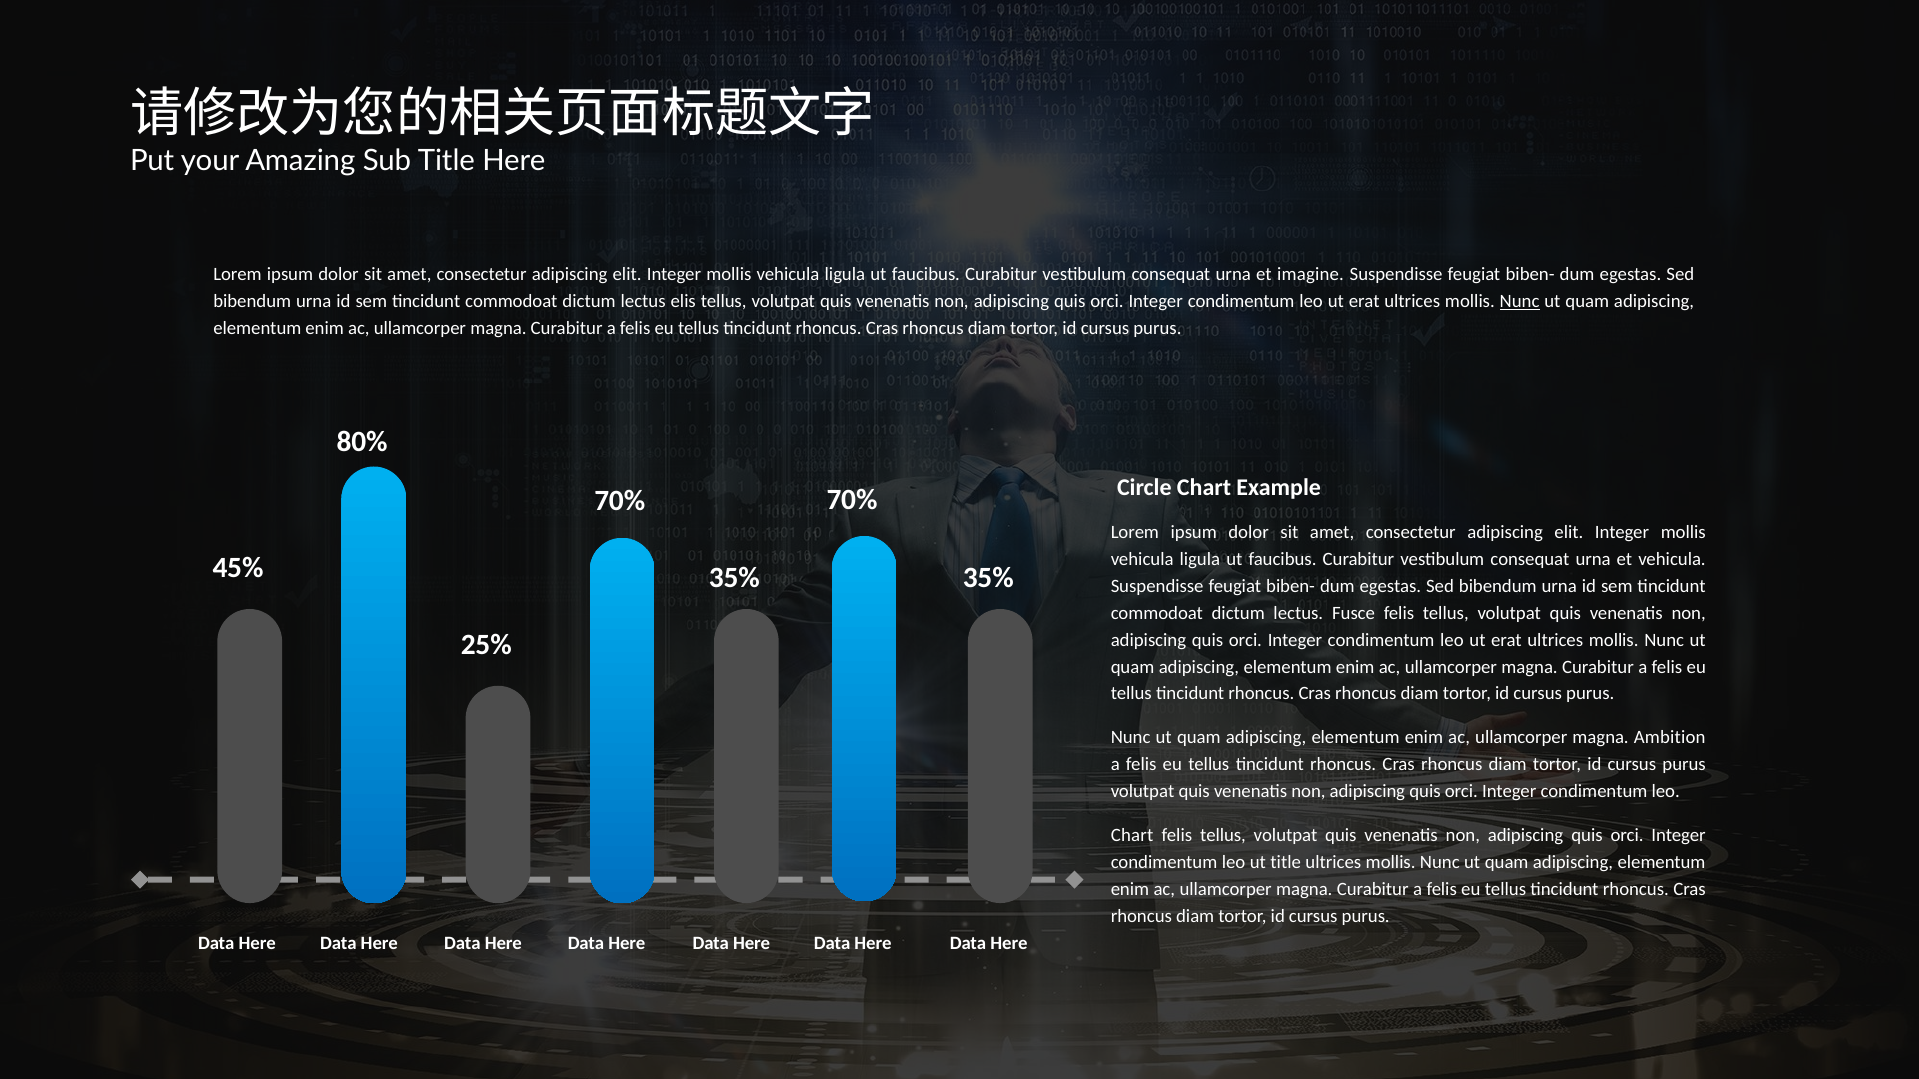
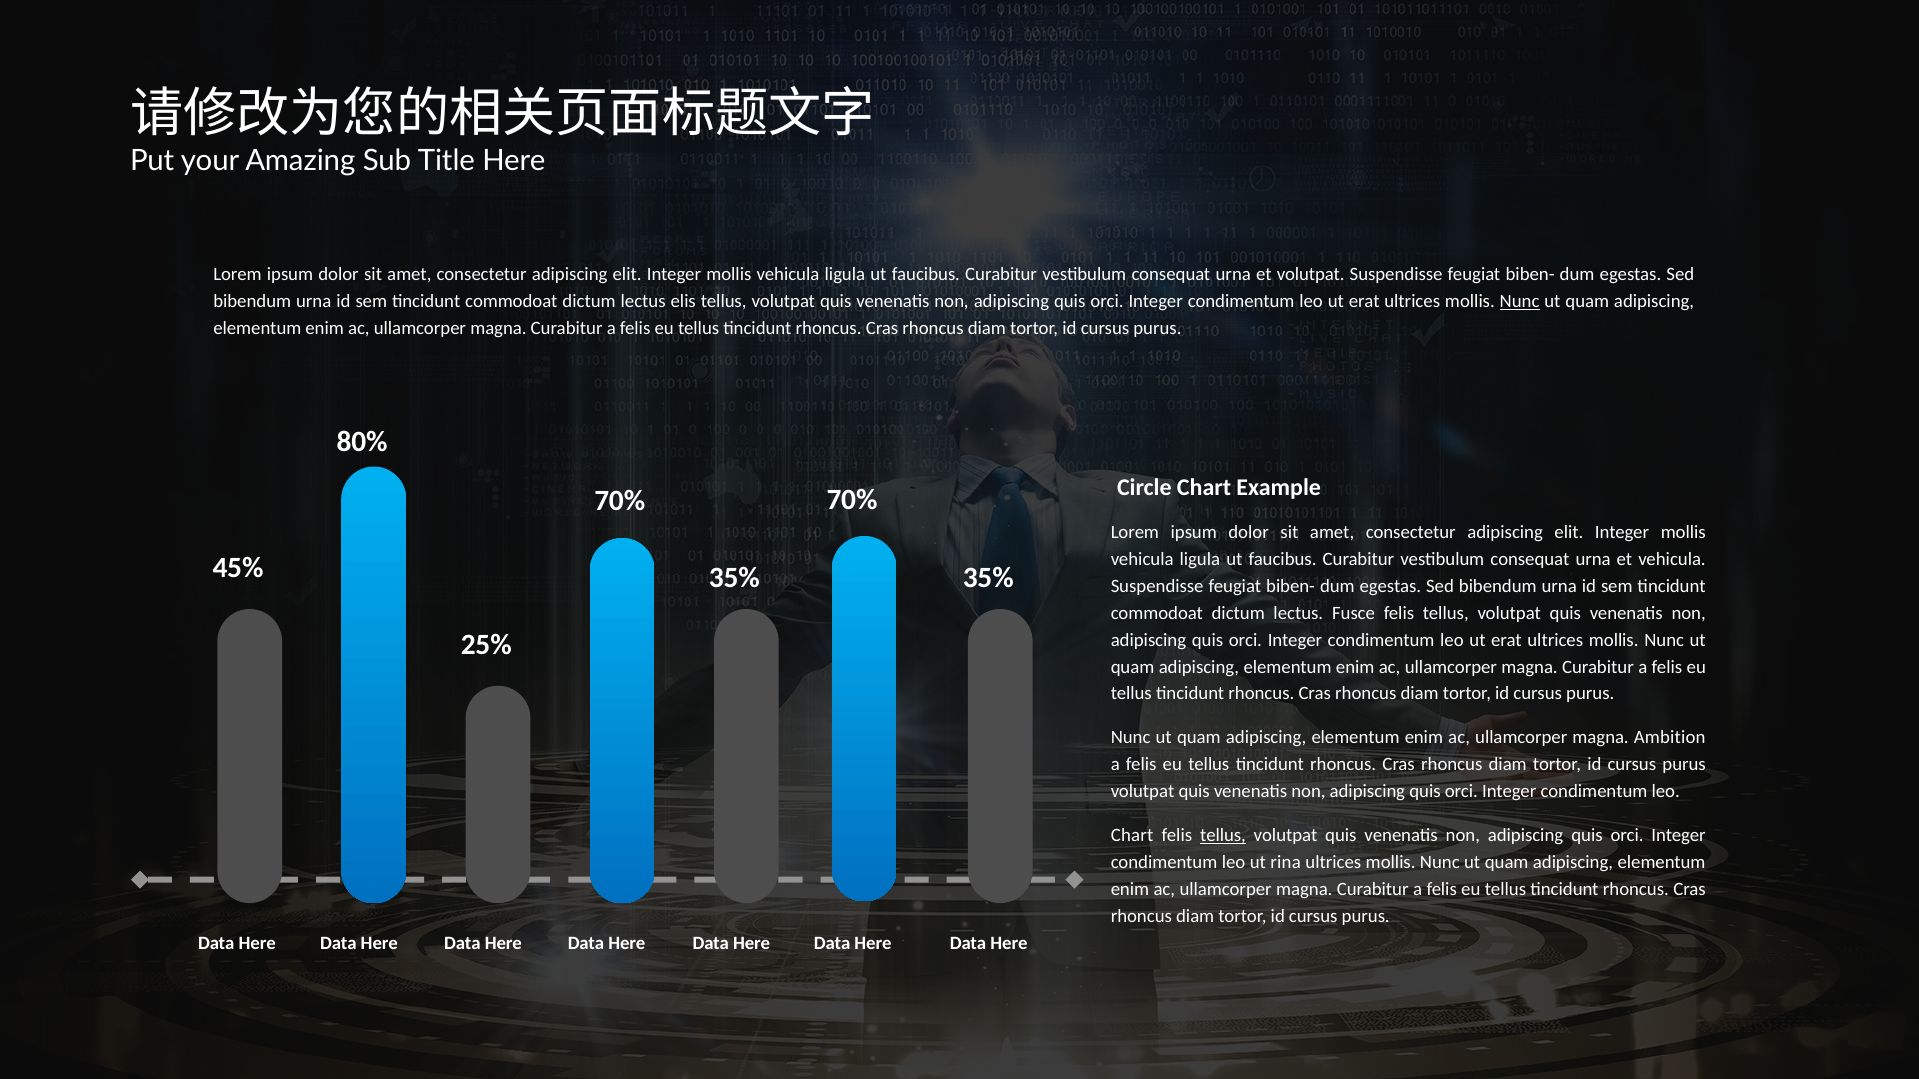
et imagine: imagine -> volutpat (1311, 275)
tellus underline: none -> present (1223, 836)
ut title: title -> rina (1286, 863)
